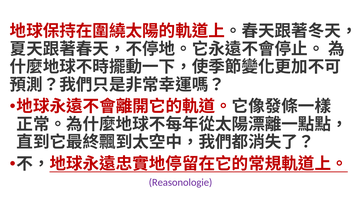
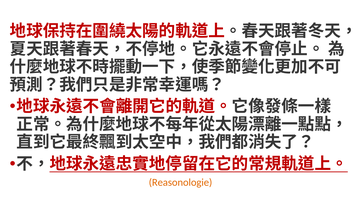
Reasonologie colour: purple -> orange (180, 182)
